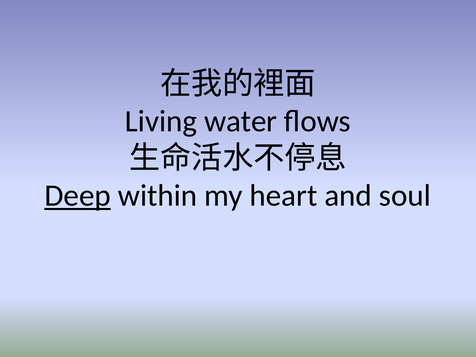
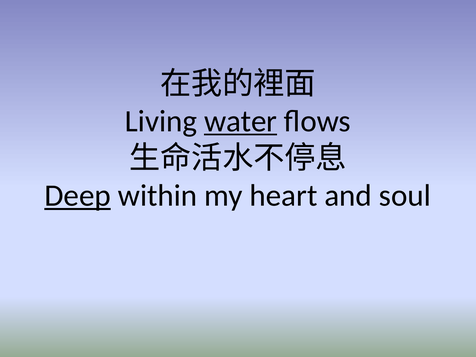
water underline: none -> present (241, 121)
